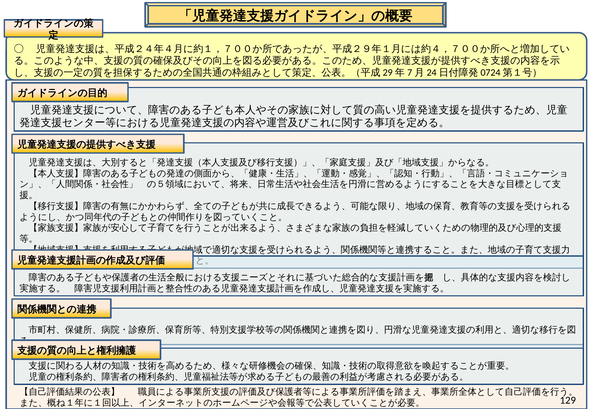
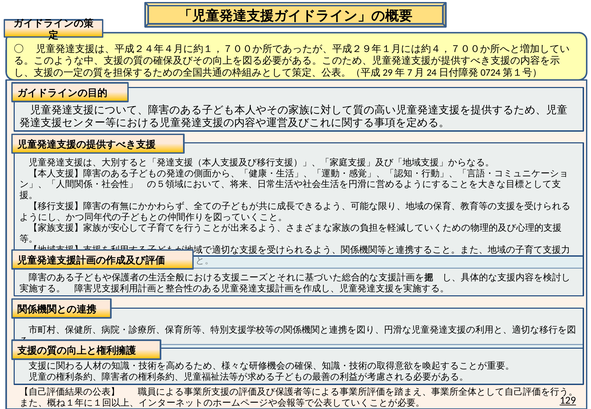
129 underline: none -> present (568, 401)
